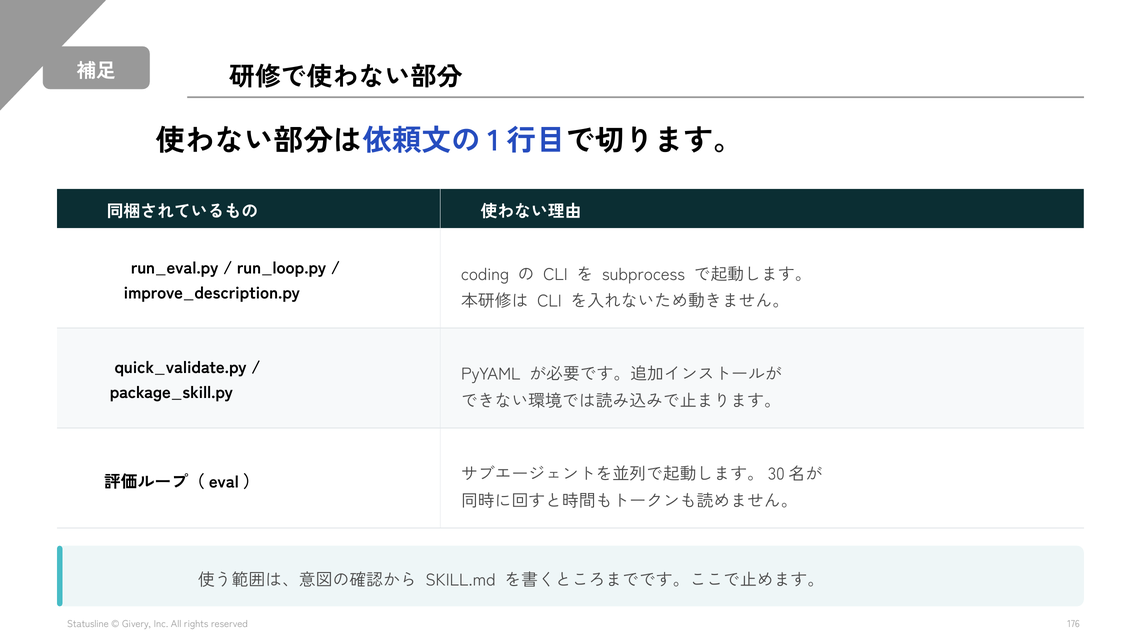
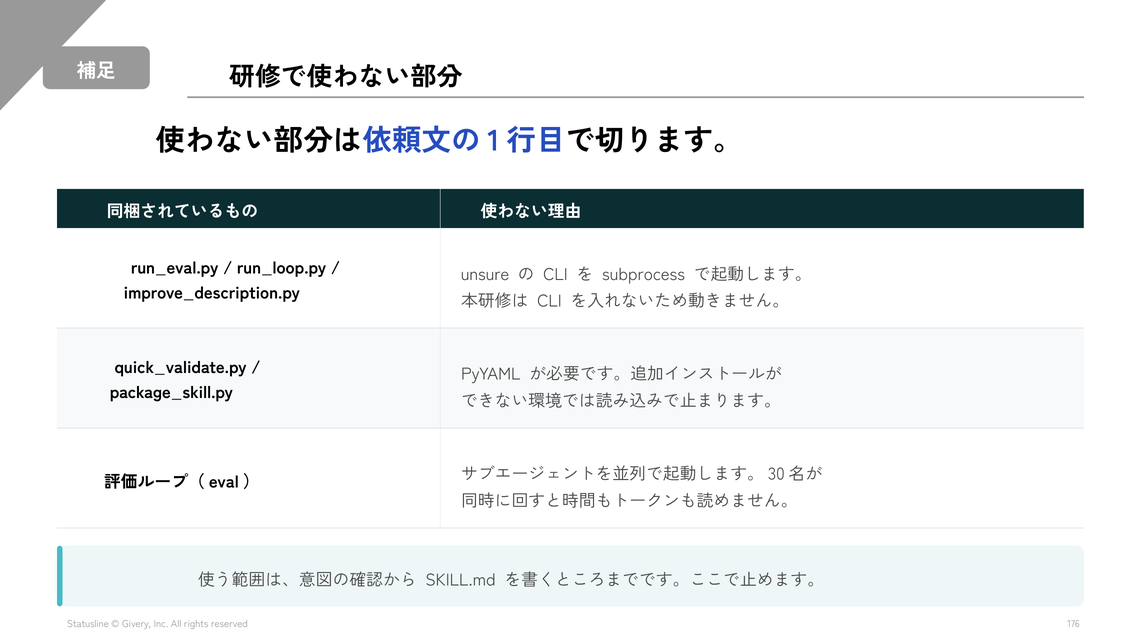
coding: coding -> unsure (485, 274)
